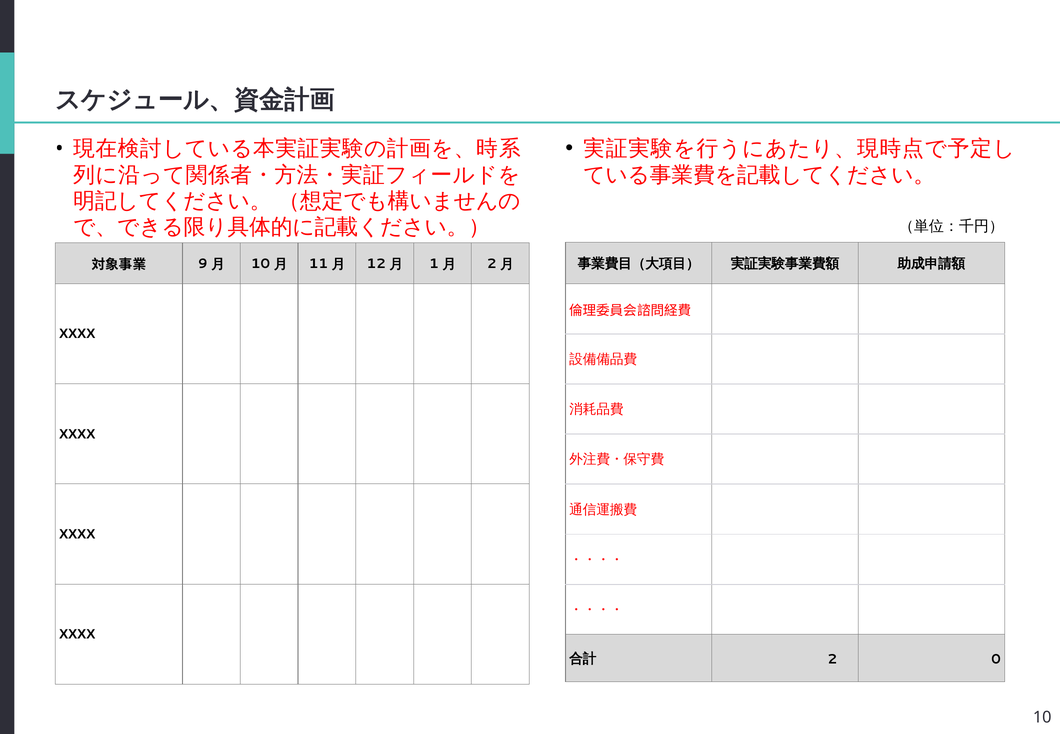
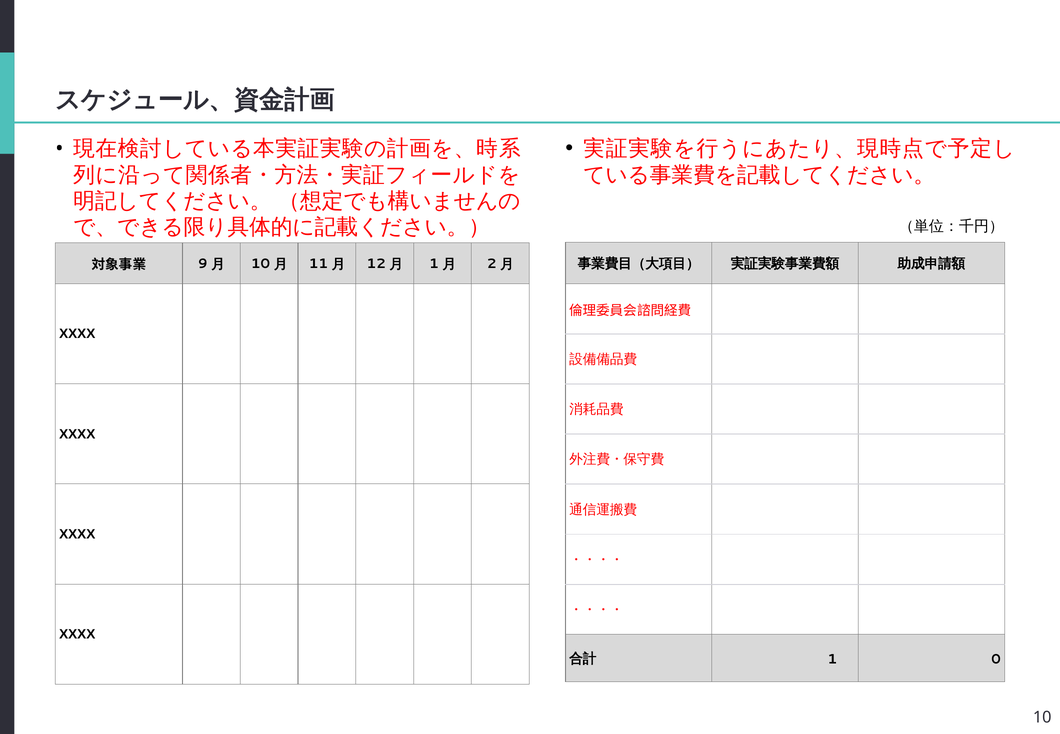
2: 2 -> 1 (832, 659)
